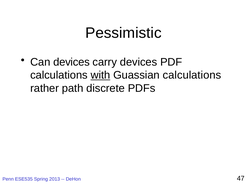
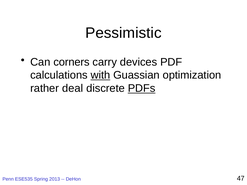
Can devices: devices -> corners (71, 62)
Guassian calculations: calculations -> optimization (192, 75)
path: path -> deal (73, 88)
PDFs underline: none -> present (142, 88)
